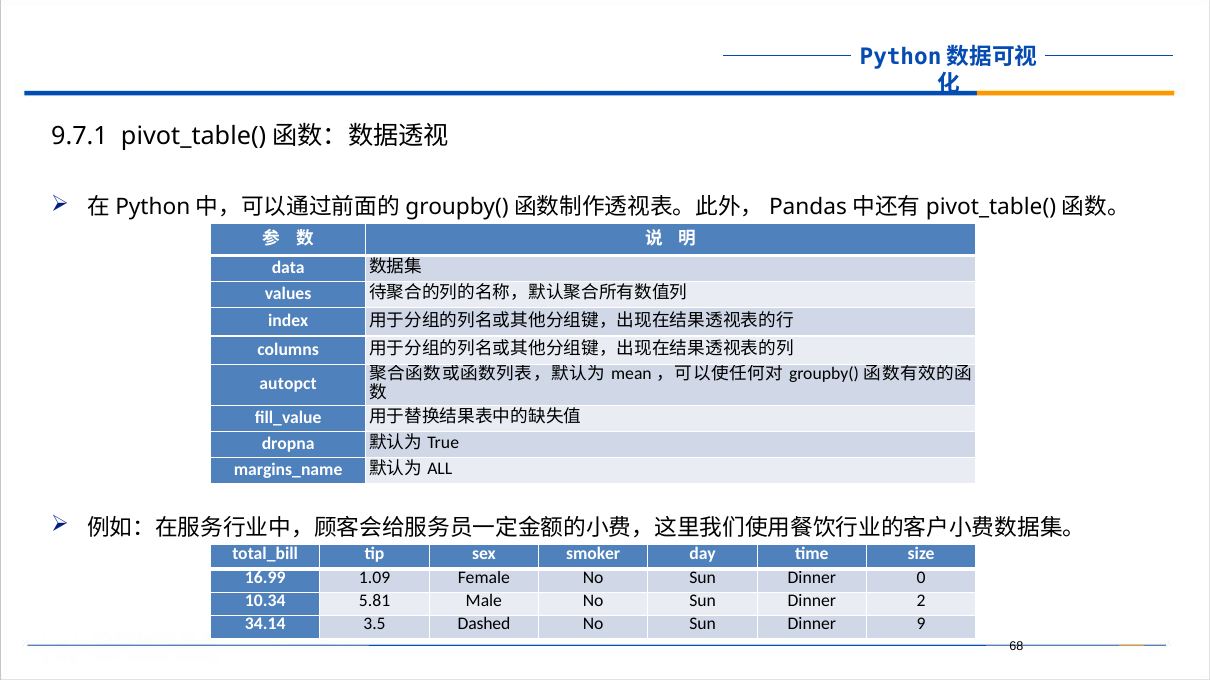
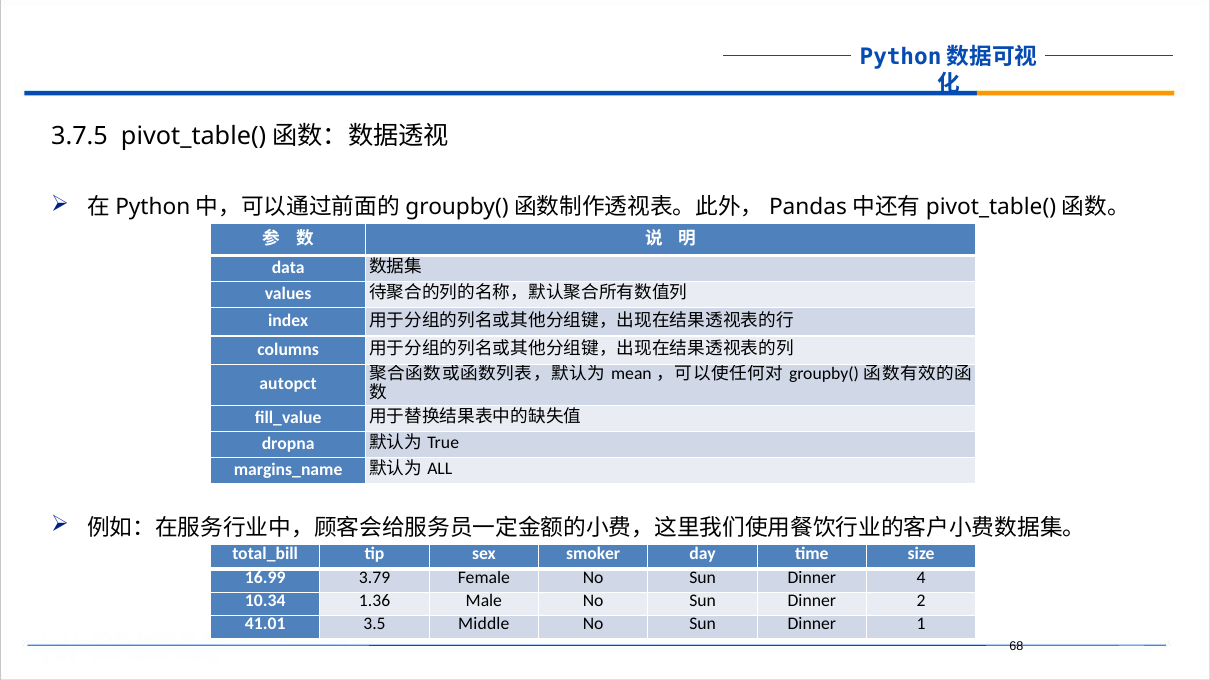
9.7.1: 9.7.1 -> 3.7.5 (80, 136)
1.09: 1.09 -> 3.79 (375, 578)
0: 0 -> 4 (921, 578)
5.81: 5.81 -> 1.36 (375, 601)
34.14: 34.14 -> 41.01 (265, 624)
Dashed: Dashed -> Middle (484, 624)
9: 9 -> 1 (921, 624)
